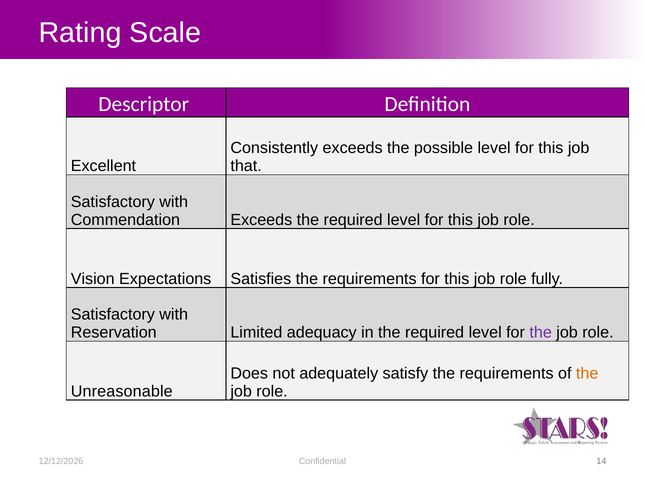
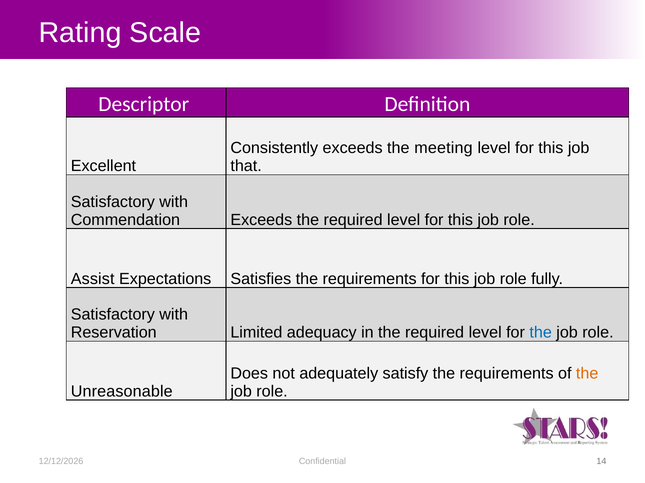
possible: possible -> meeting (443, 148)
Vision: Vision -> Assist (93, 279)
the colour: purple -> blue (541, 333)
